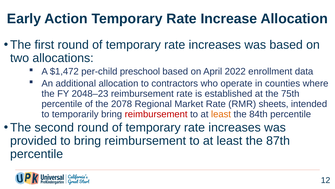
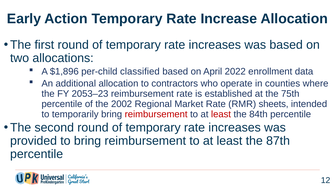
$1,472: $1,472 -> $1,896 (64, 71)
preschool: preschool -> classified (140, 71)
2048–23: 2048–23 -> 2053–23 (90, 93)
2078: 2078 -> 2002 (122, 104)
least colour: orange -> red (221, 114)
